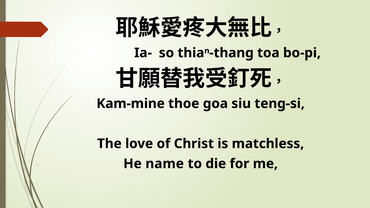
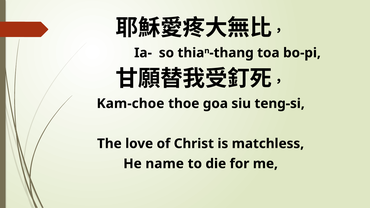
Kam-mine: Kam-mine -> Kam-choe (130, 104)
